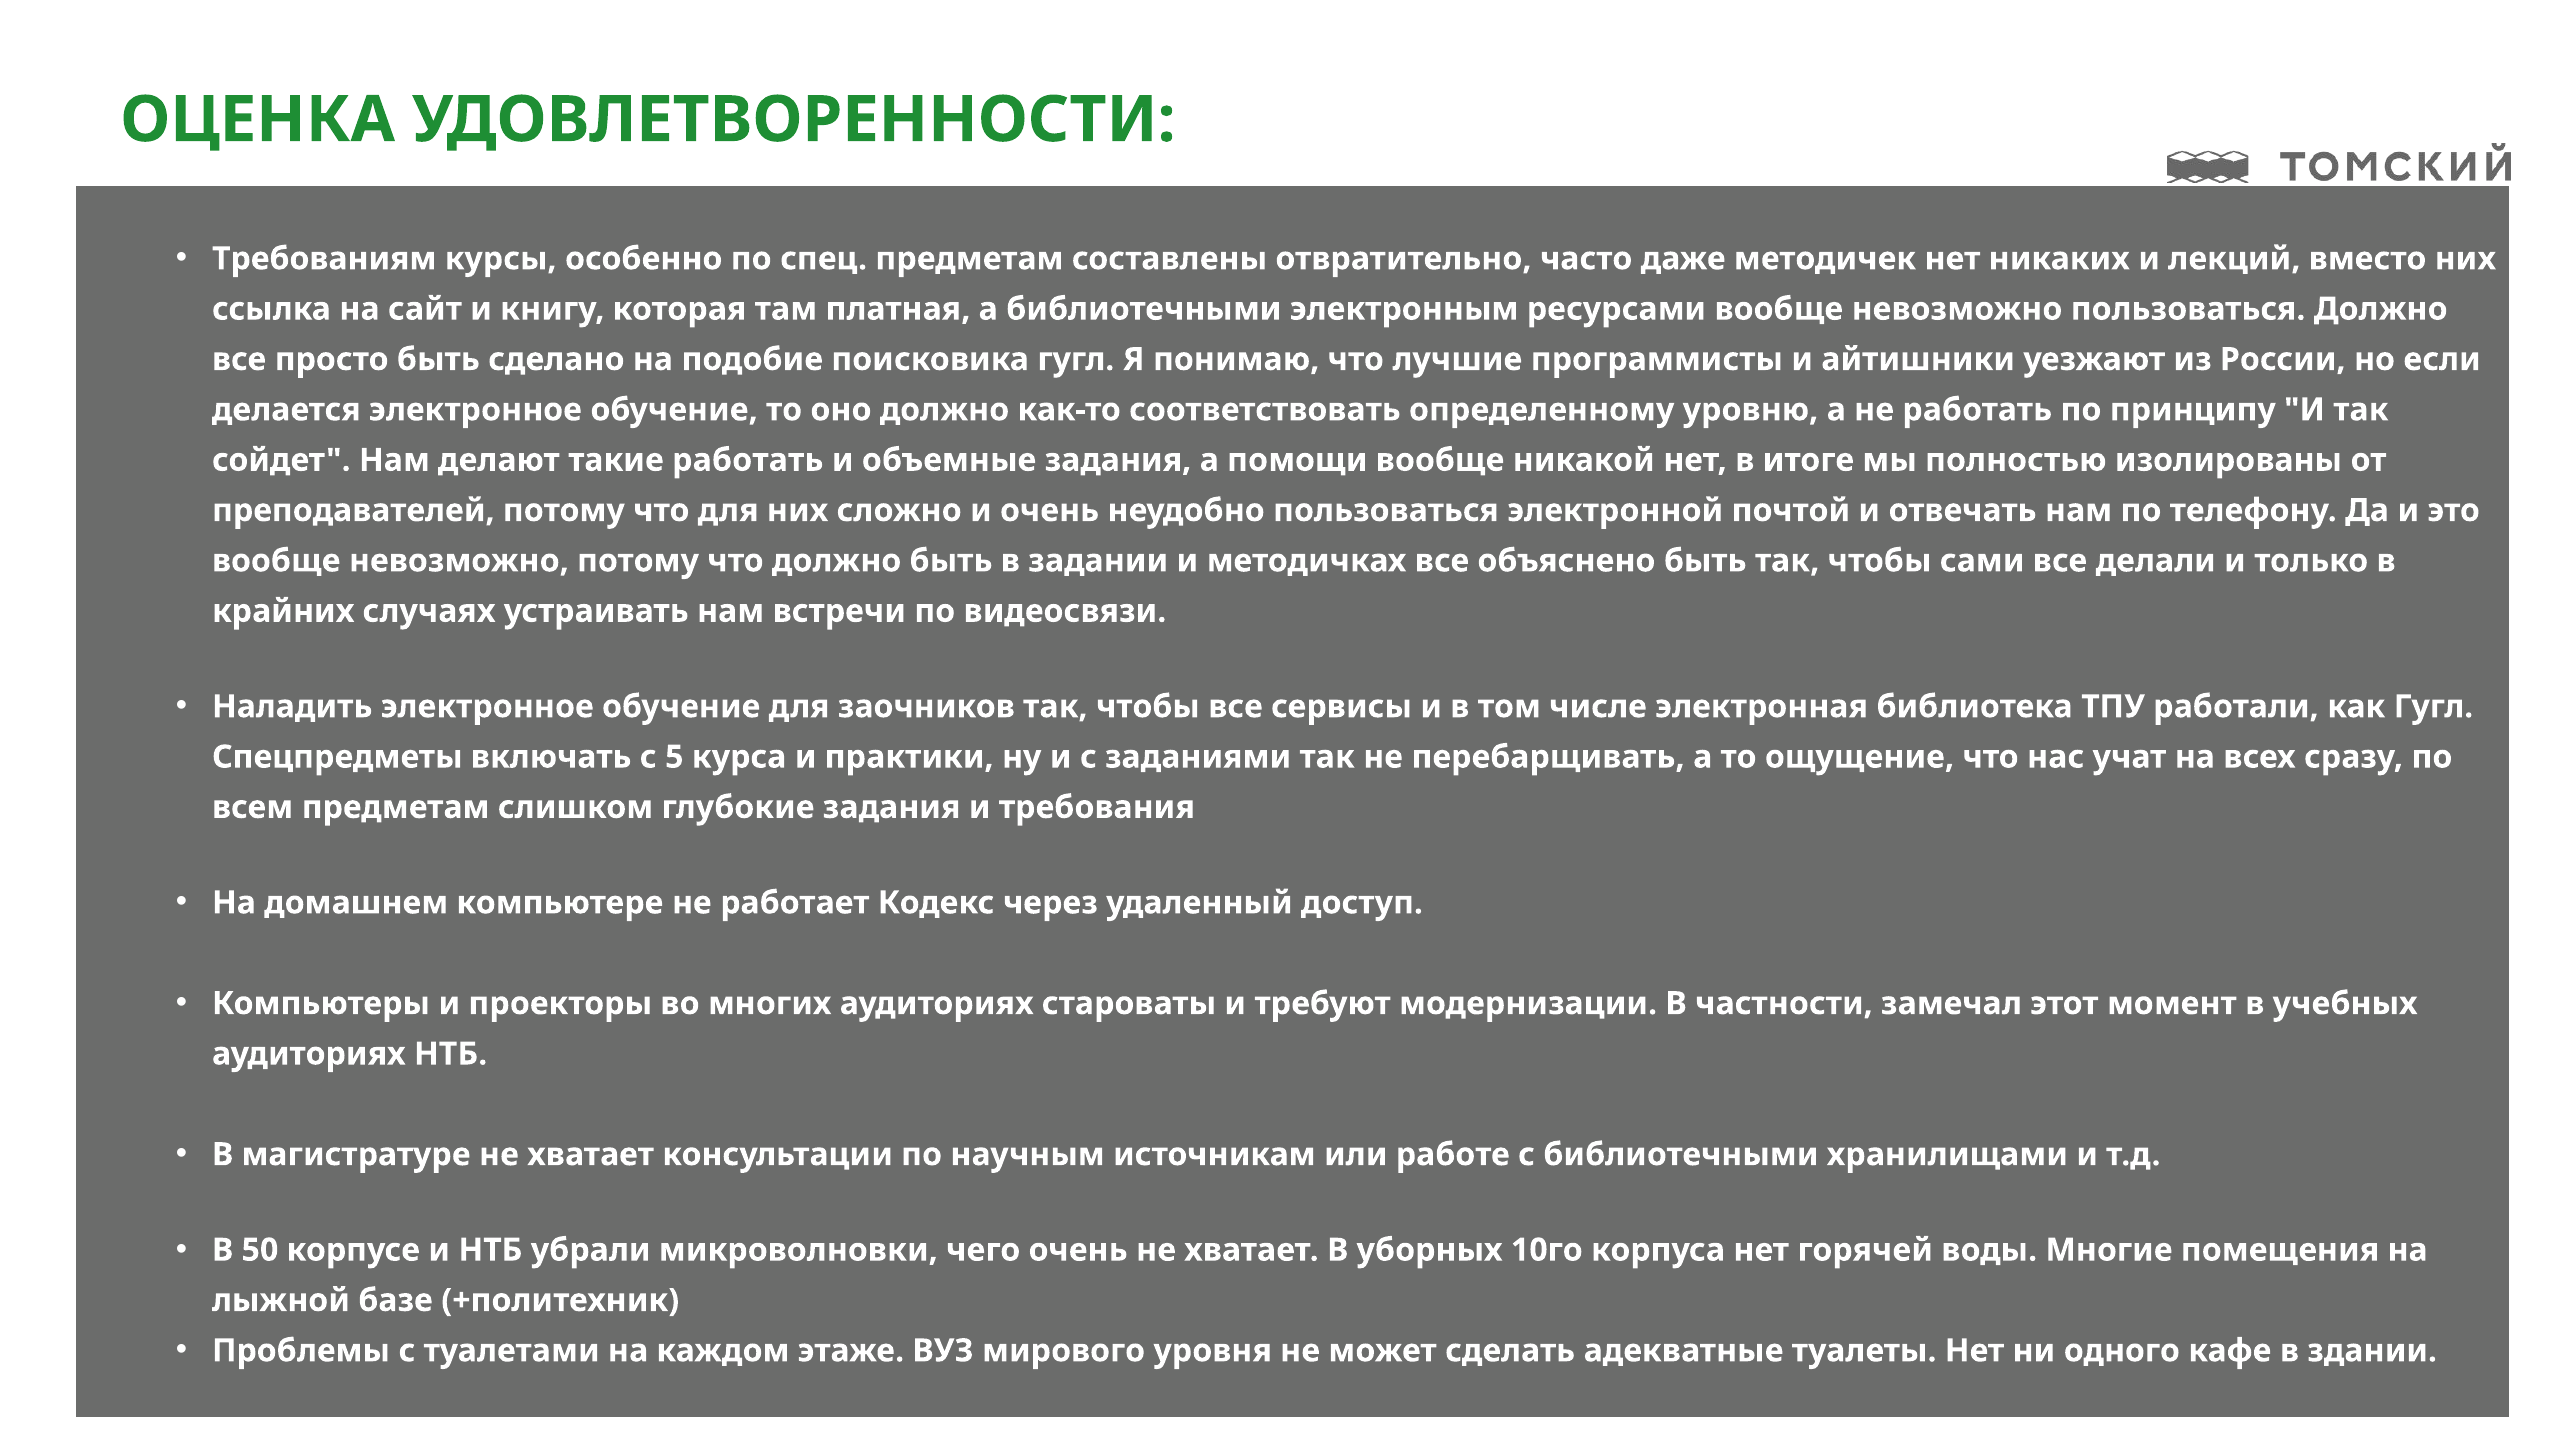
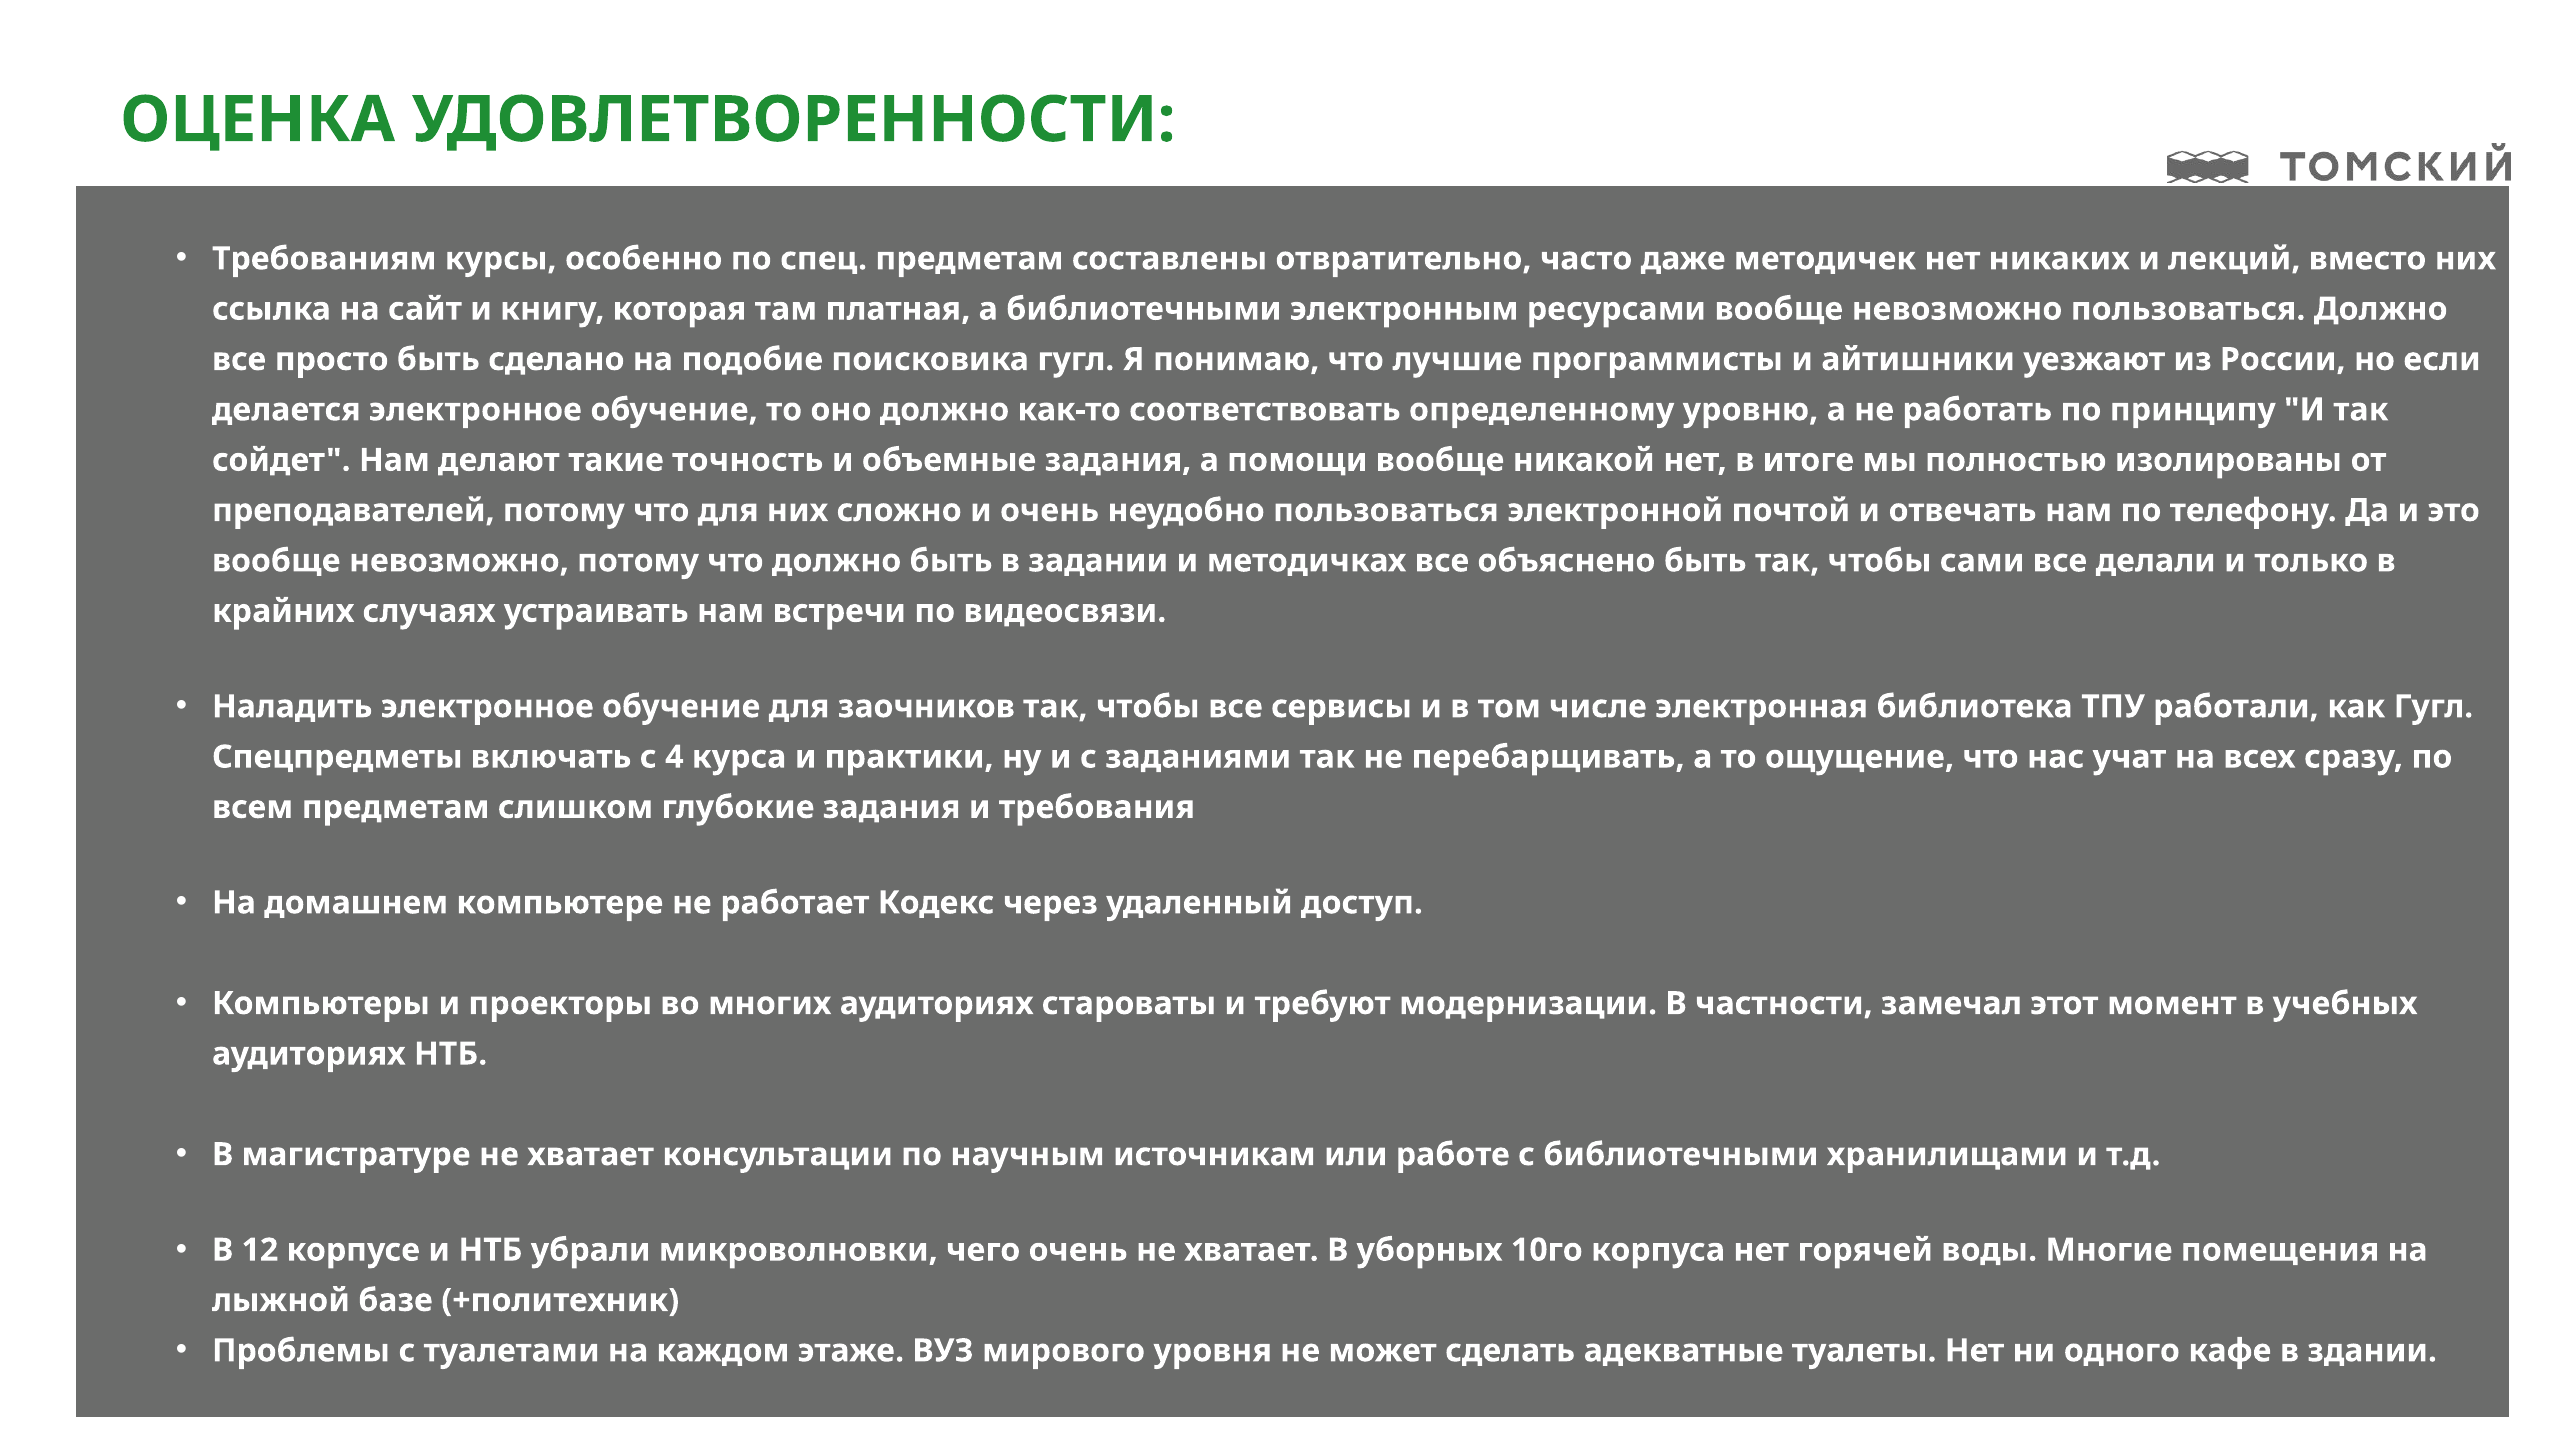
такие работать: работать -> точность (748, 460)
5: 5 -> 4 (674, 757)
В 50: 50 -> 12 (260, 1250)
